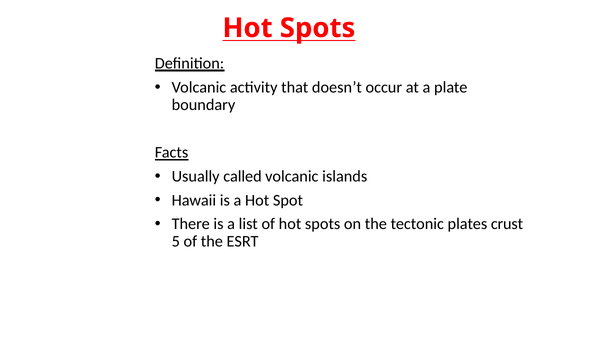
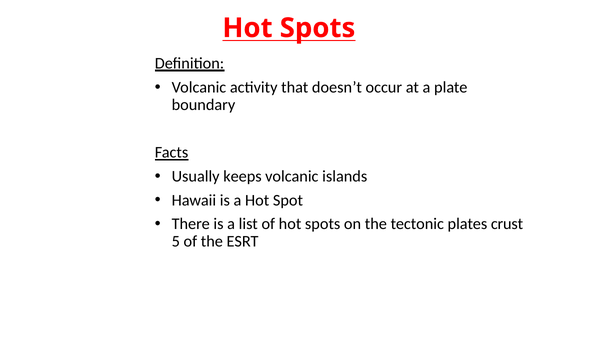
called: called -> keeps (242, 176)
